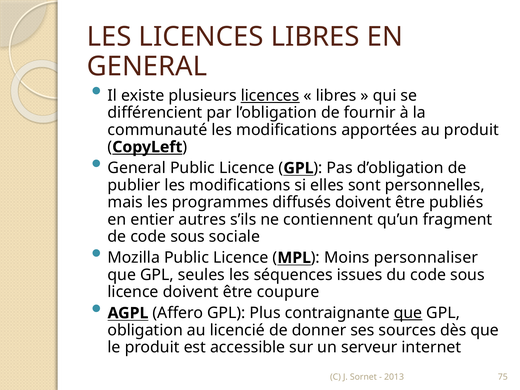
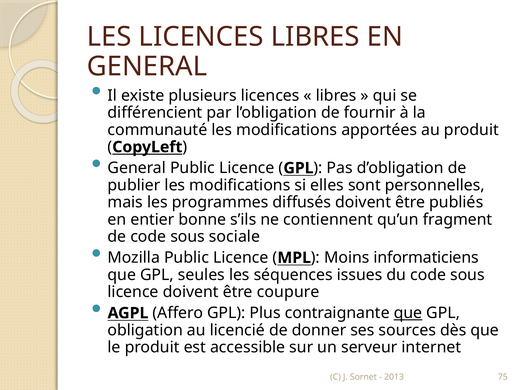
licences underline: present -> none (270, 96)
autres: autres -> bonne (202, 220)
personnaliser: personnaliser -> informaticiens (426, 258)
